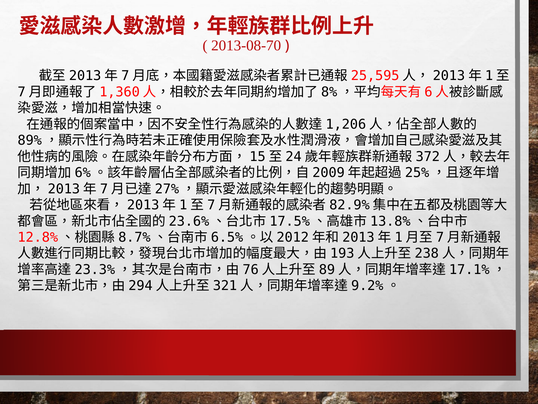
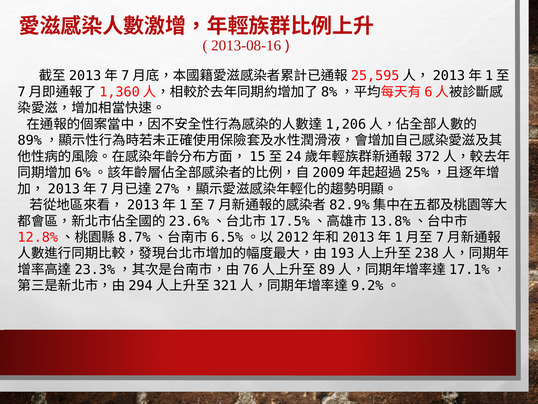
2013-08-70: 2013-08-70 -> 2013-08-16 (246, 46)
